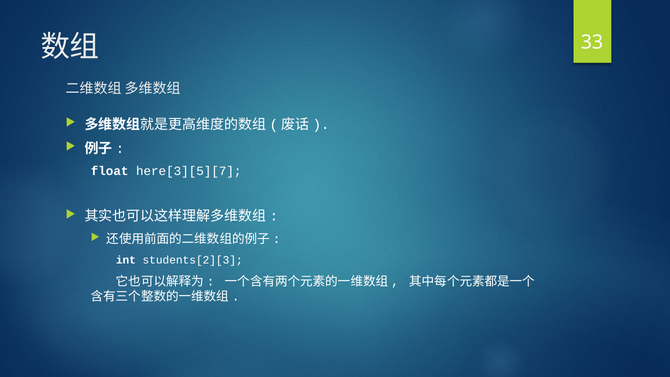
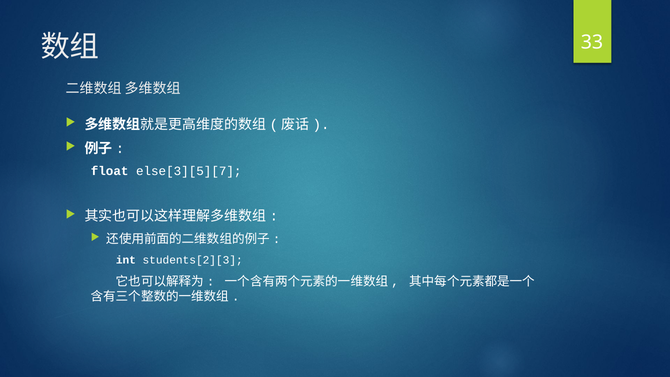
here[3][5][7: here[3][5][7 -> else[3][5][7 (189, 171)
